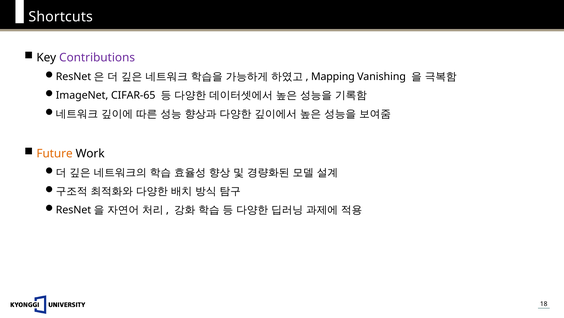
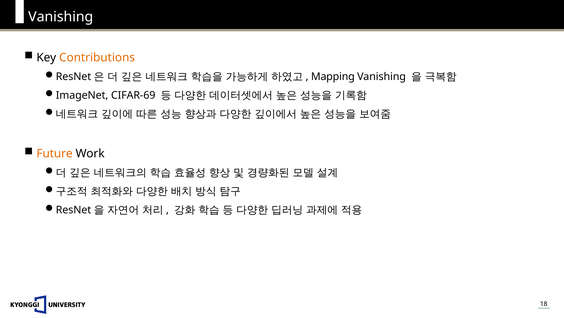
Shortcuts: Shortcuts -> Vanishing (61, 17)
Contributions colour: purple -> orange (97, 57)
CIFAR-65: CIFAR-65 -> CIFAR-69 (133, 95)
